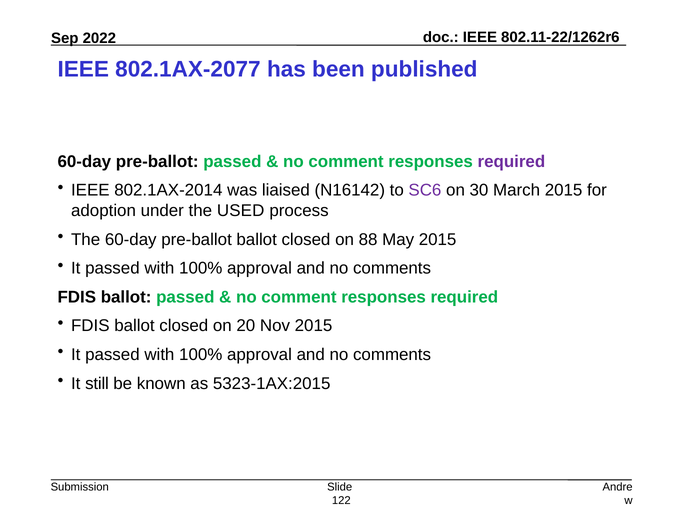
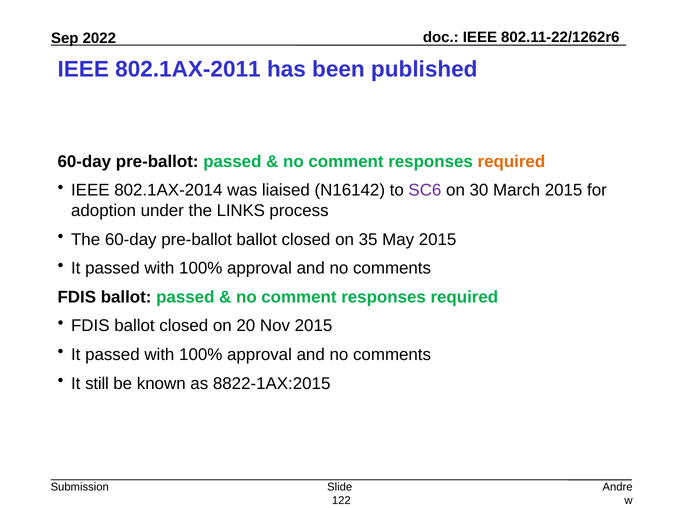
802.1AX-2077: 802.1AX-2077 -> 802.1AX-2011 (188, 69)
required colour: purple -> orange (511, 161)
USED: USED -> LINKS (241, 211)
88: 88 -> 35 (368, 239)
5323-1AX:2015: 5323-1AX:2015 -> 8822-1AX:2015 (272, 383)
